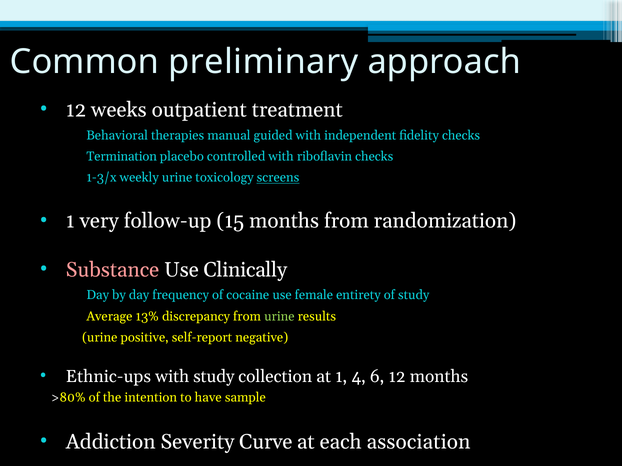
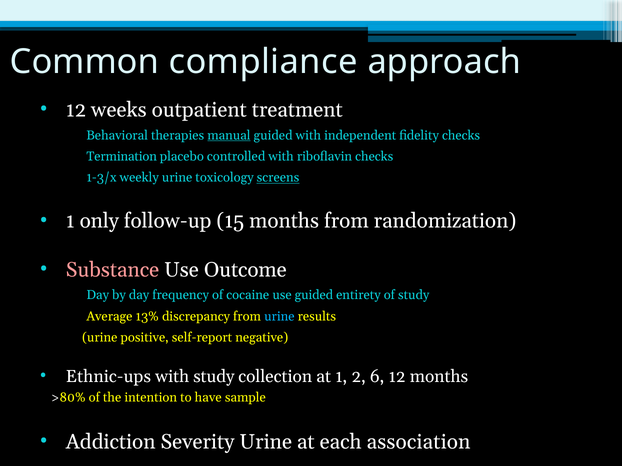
preliminary: preliminary -> compliance (263, 62)
manual underline: none -> present (229, 135)
very: very -> only (99, 221)
Clinically: Clinically -> Outcome (245, 270)
use female: female -> guided (314, 295)
urine colour: light green -> light blue (279, 317)
4: 4 -> 2 (359, 377)
Severity Curve: Curve -> Urine (266, 442)
